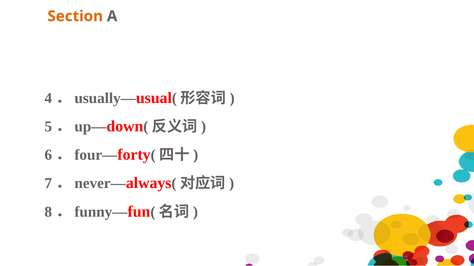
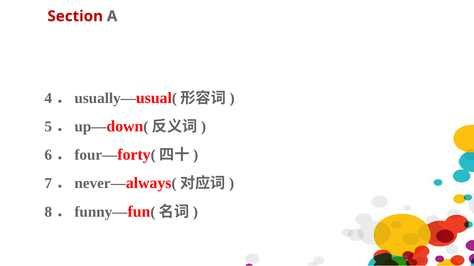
Section colour: orange -> red (75, 16)
